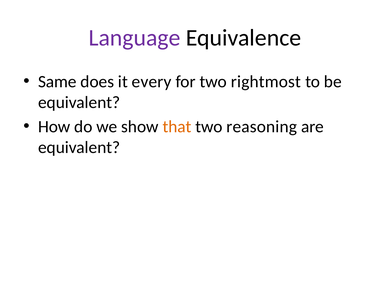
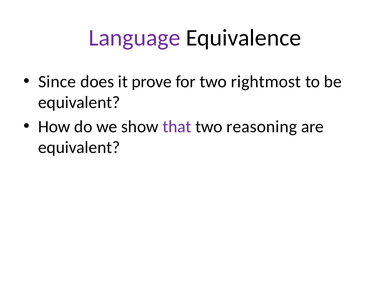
Same: Same -> Since (57, 82)
every: every -> prove (152, 82)
that colour: orange -> purple (177, 127)
